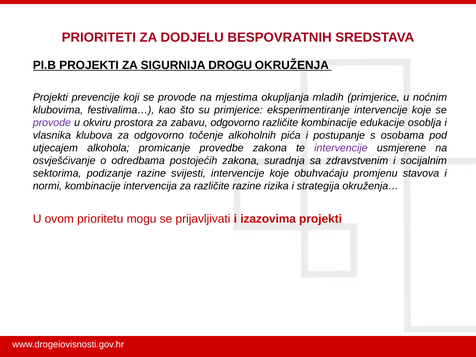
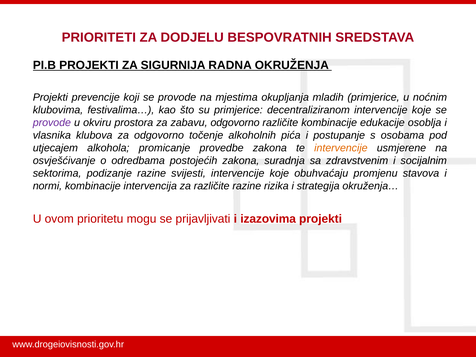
DROGU: DROGU -> RADNA (230, 65)
eksperimentiranje: eksperimentiranje -> decentraliziranom (308, 110)
intervencije colour: purple -> orange (341, 148)
